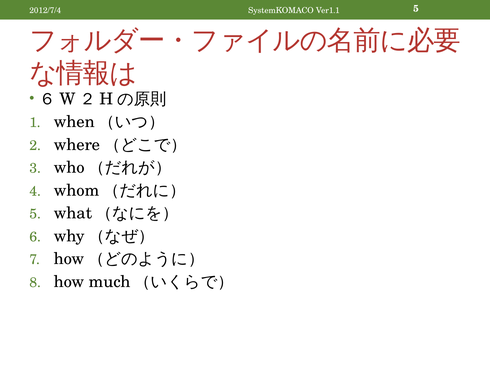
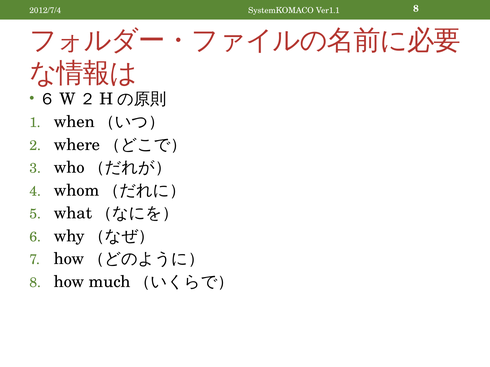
Ver1.1 5: 5 -> 8 (416, 9)
